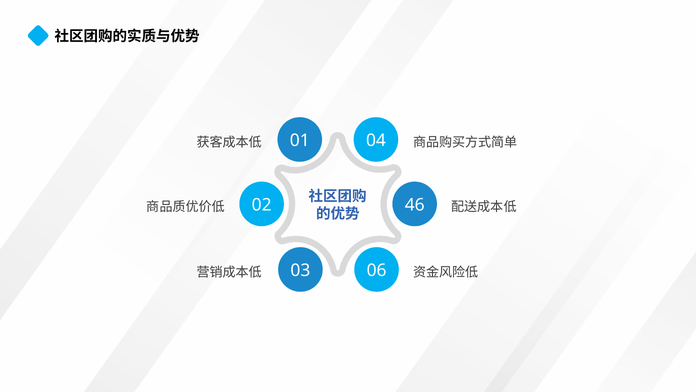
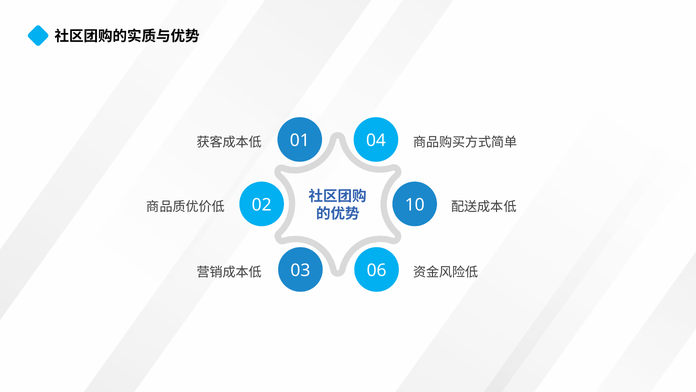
46: 46 -> 10 (415, 205)
